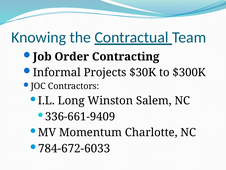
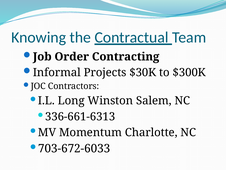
336-661-9409: 336-661-9409 -> 336-661-6313 (80, 116)
784-672-6033: 784-672-6033 -> 703-672-6033 (74, 148)
